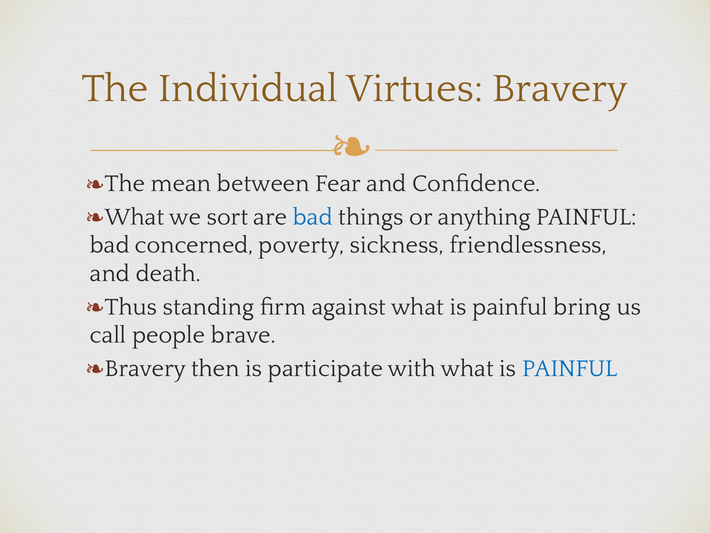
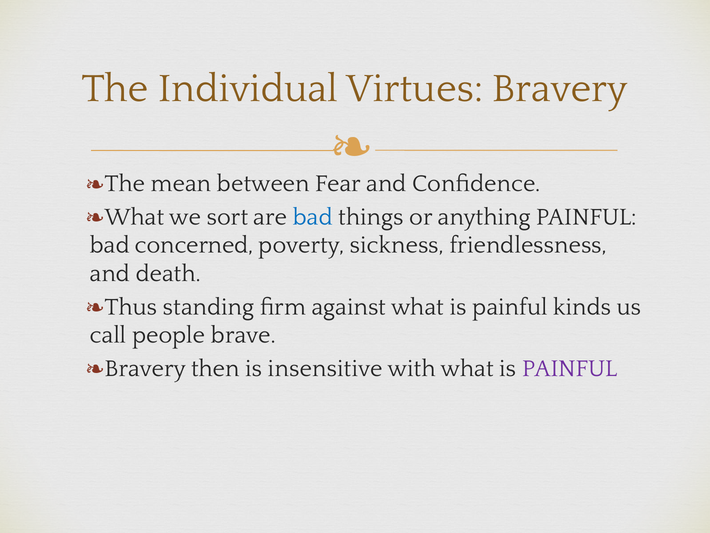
bring: bring -> kinds (582, 306)
participate: participate -> insensitive (325, 368)
PAINFUL colour: blue -> purple (570, 368)
